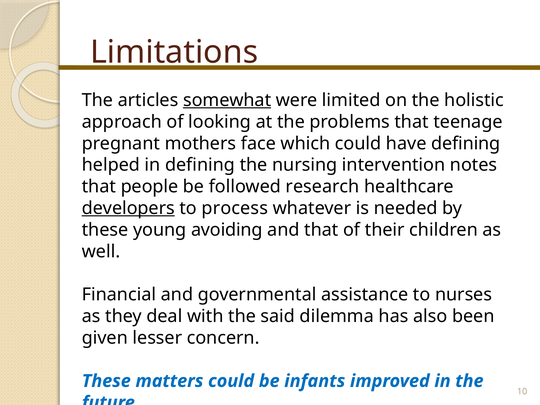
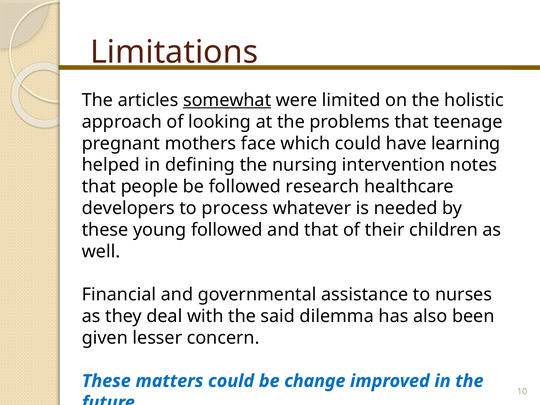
have defining: defining -> learning (466, 143)
developers underline: present -> none (128, 208)
young avoiding: avoiding -> followed (227, 230)
infants: infants -> change (315, 381)
